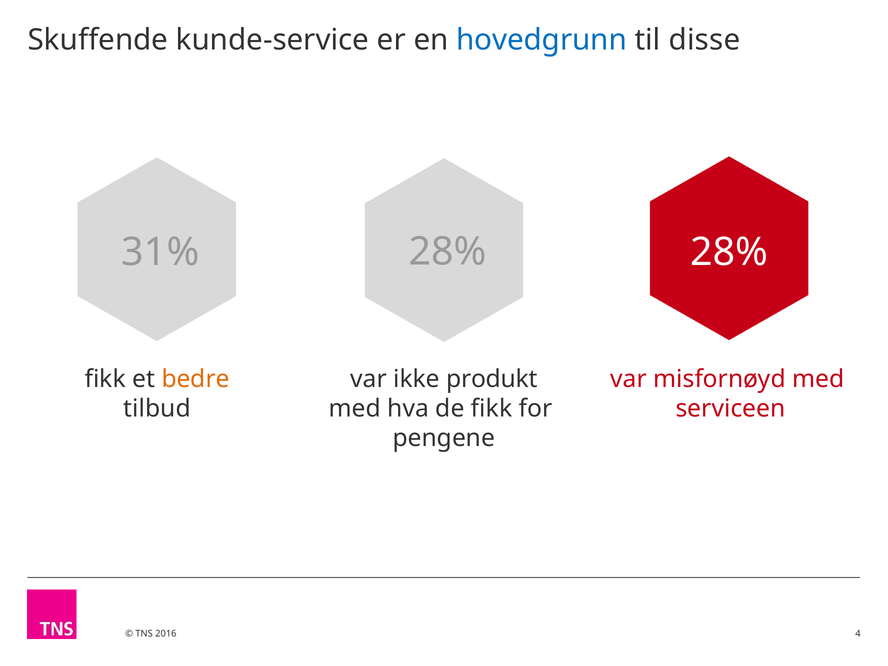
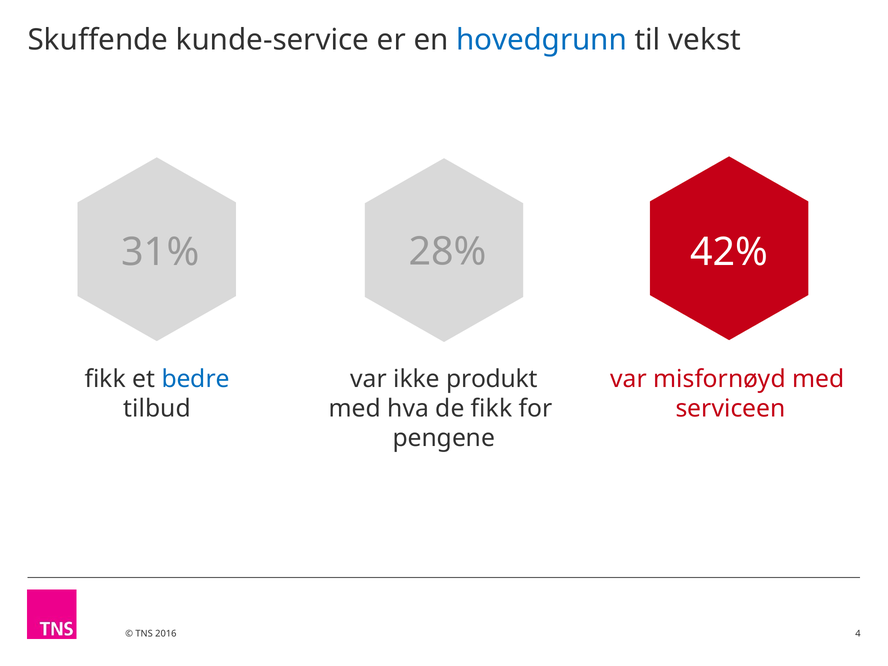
disse: disse -> vekst (705, 40)
28% 28%: 28% -> 42% (729, 252)
bedre colour: orange -> blue (196, 379)
